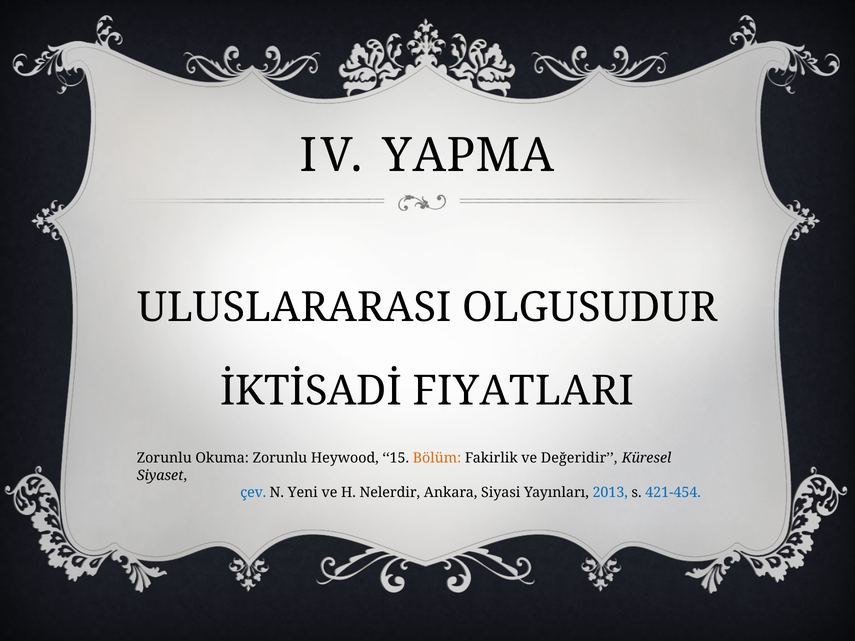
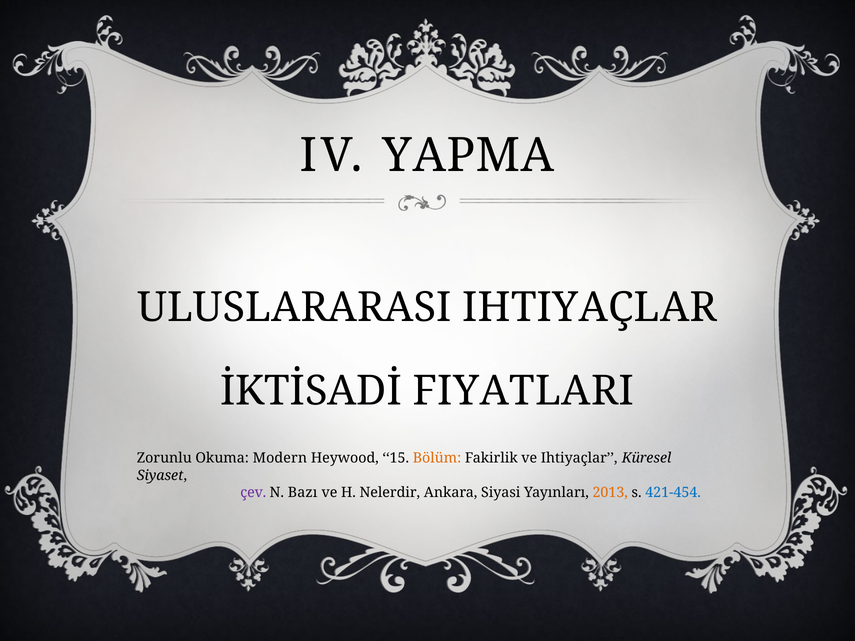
ULUSLARARASI OLGUSUDUR: OLGUSUDUR -> IHTIYAÇLAR (590, 308)
Okuma Zorunlu: Zorunlu -> Modern (280, 458)
ve Değeridir: Değeridir -> Ihtiyaçlar (579, 458)
çev colour: blue -> purple (253, 493)
Yeni: Yeni -> Bazı (303, 493)
2013 colour: blue -> orange (610, 493)
